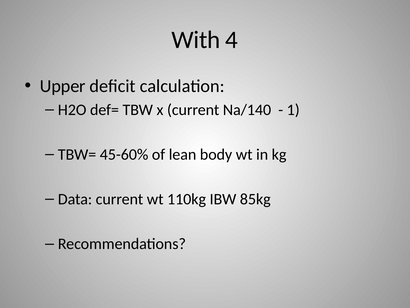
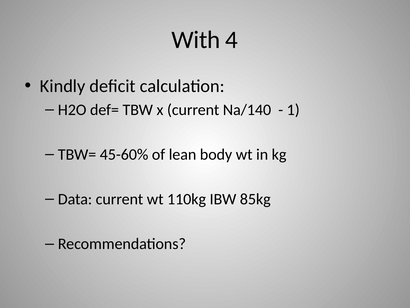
Upper: Upper -> Kindly (63, 86)
